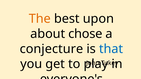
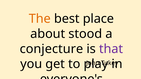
upon: upon -> place (98, 19)
chose: chose -> stood (85, 34)
that colour: blue -> purple (111, 49)
